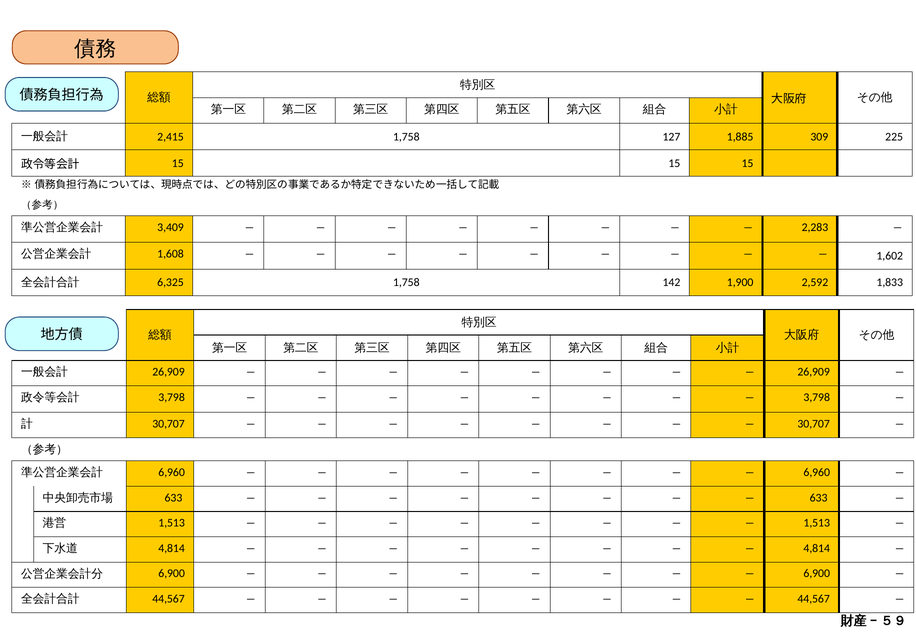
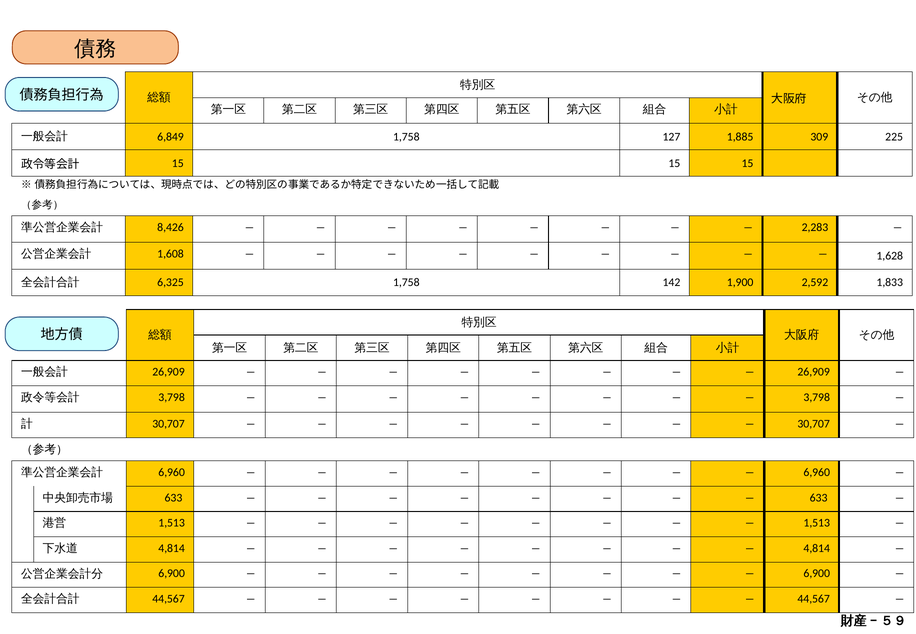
2,415: 2,415 -> 6,849 (171, 137)
3,409: 3,409 -> 8,426 (171, 227)
1,602: 1,602 -> 1,628 (890, 256)
